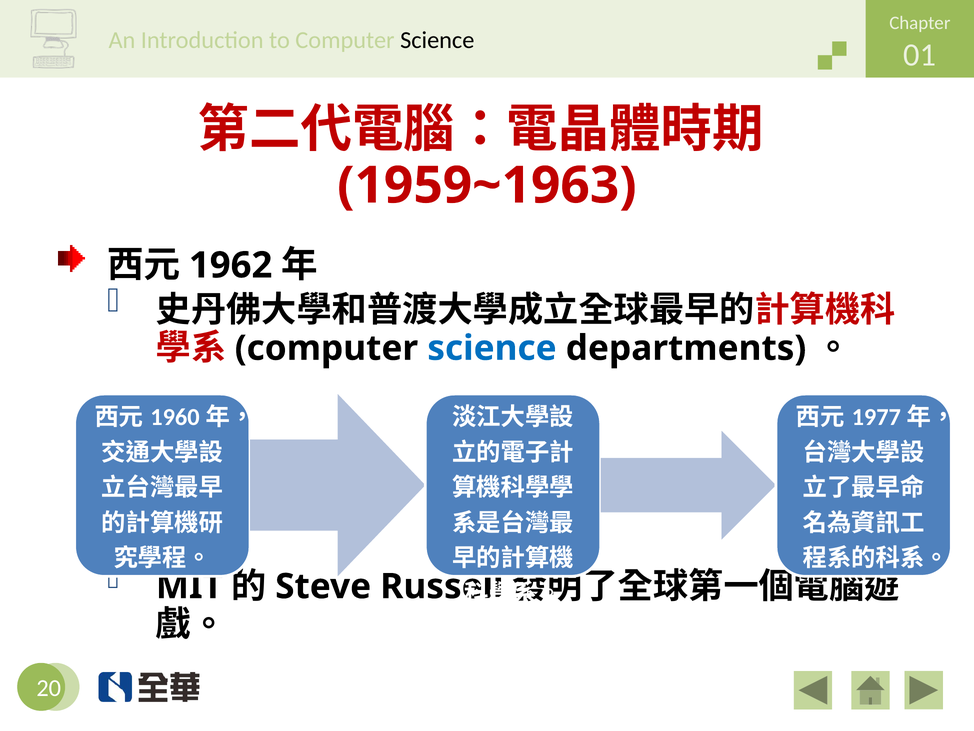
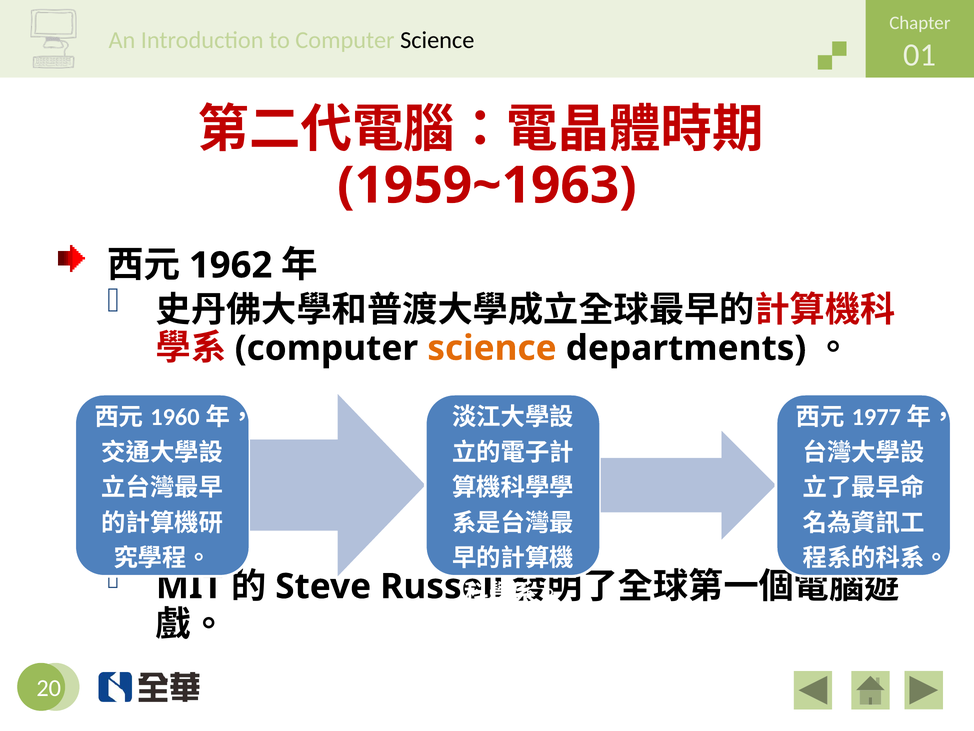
science colour: blue -> orange (492, 348)
